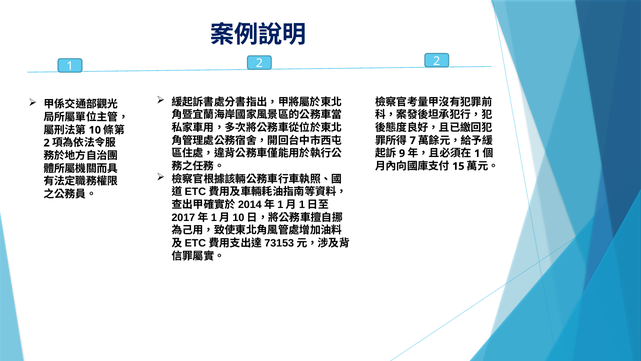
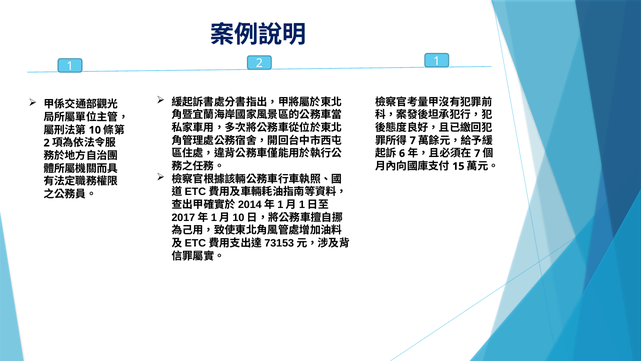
2 2: 2 -> 1 (437, 61)
9: 9 -> 6 (402, 153)
1: 1 -> 7 (477, 153)
